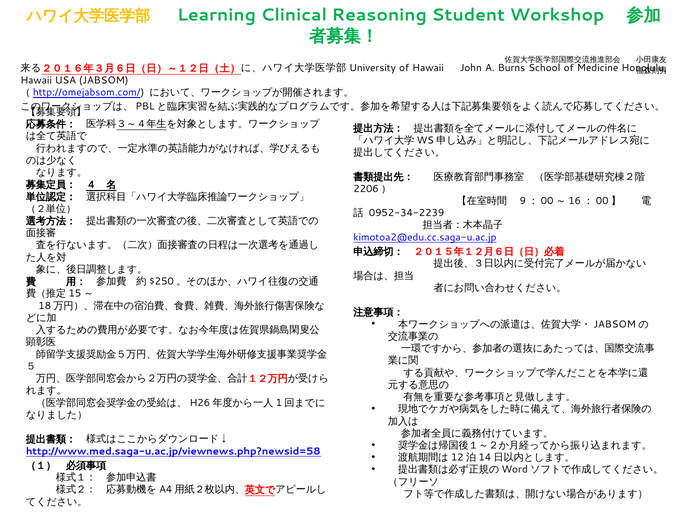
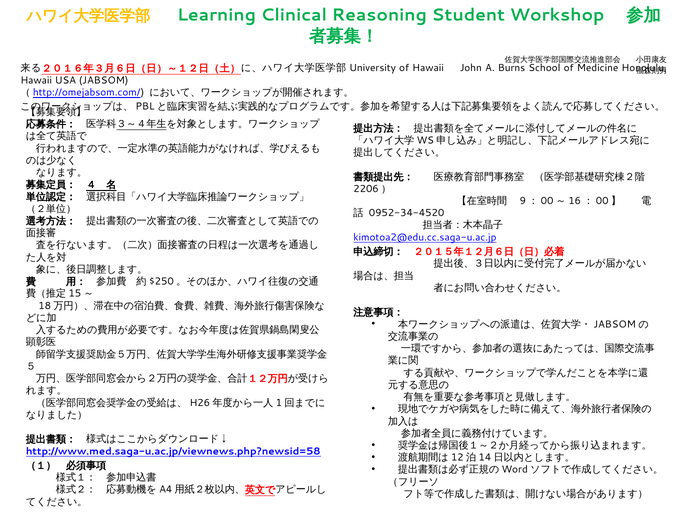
0952-34-2239: 0952-34-2239 -> 0952-34-4520 (407, 213)
